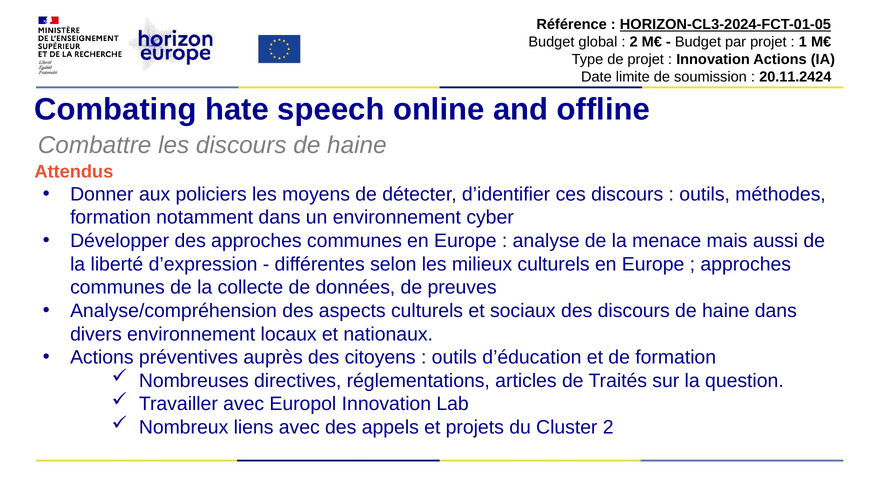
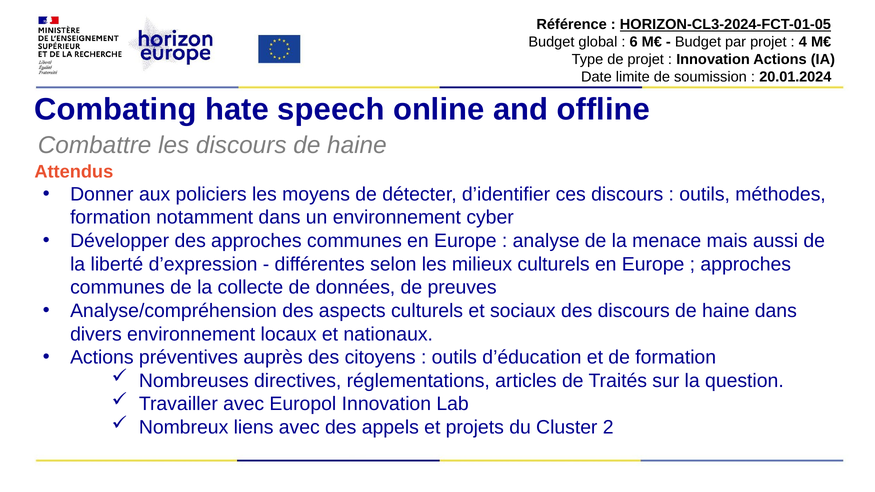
2: 2 -> 6 (634, 42)
1: 1 -> 4 (803, 42)
20.11.2424: 20.11.2424 -> 20.01.2024 (795, 77)
